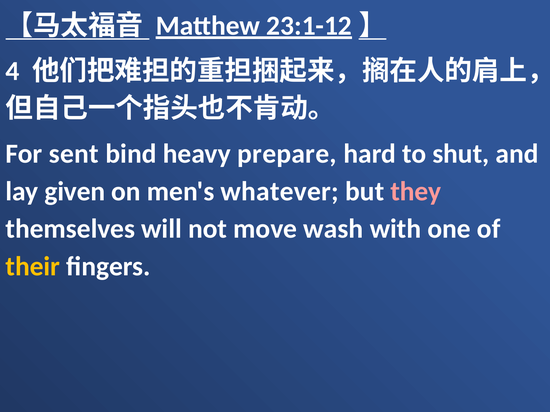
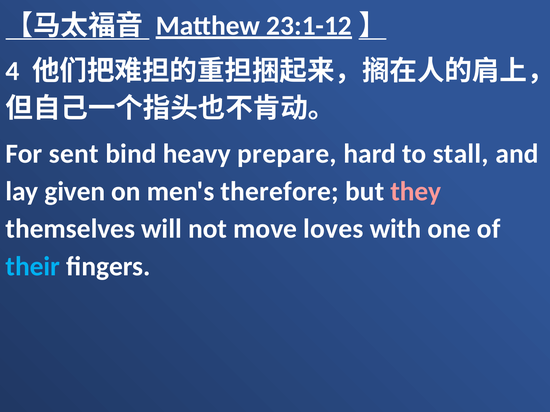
shut: shut -> stall (461, 154)
whatever: whatever -> therefore (280, 192)
wash: wash -> loves (333, 229)
their colour: yellow -> light blue (33, 267)
